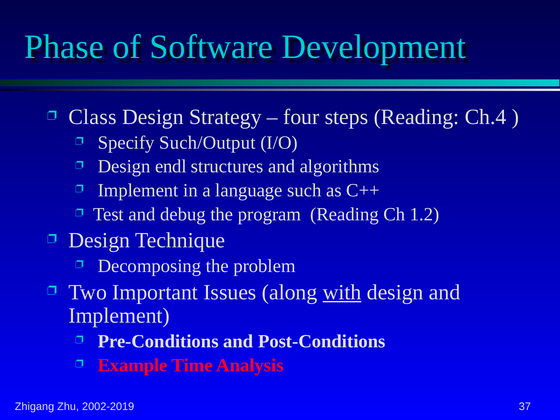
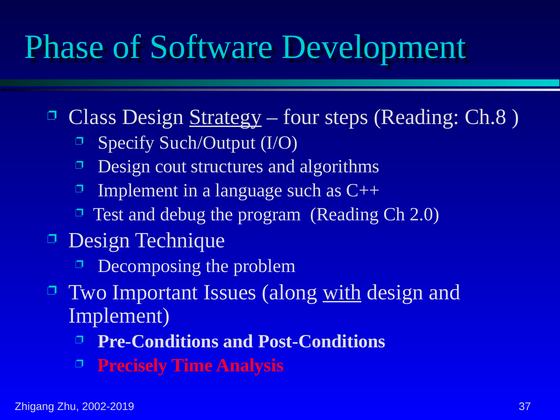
Strategy underline: none -> present (225, 117)
Ch.4: Ch.4 -> Ch.8 (486, 117)
endl: endl -> cout (171, 166)
1.2: 1.2 -> 2.0 (425, 214)
Example: Example -> Precisely (133, 365)
